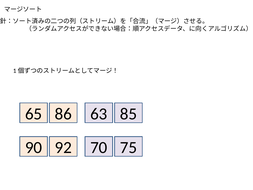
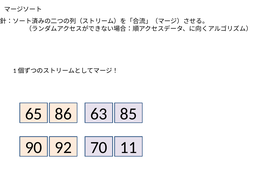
75: 75 -> 11 (128, 147)
